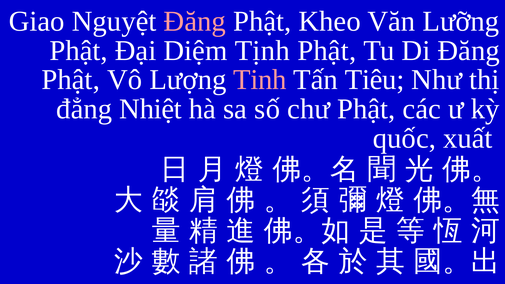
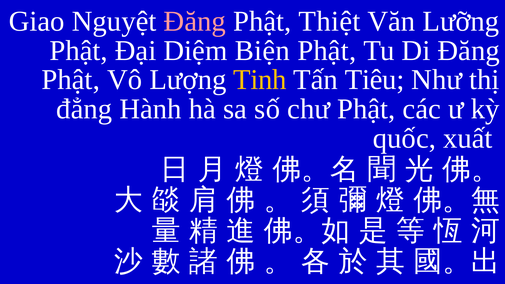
Kheo: Kheo -> Thiệt (329, 21)
Tịnh: Tịnh -> Biện (262, 51)
Tinh colour: pink -> yellow (260, 80)
Nhiệt: Nhiệt -> Hành (150, 109)
